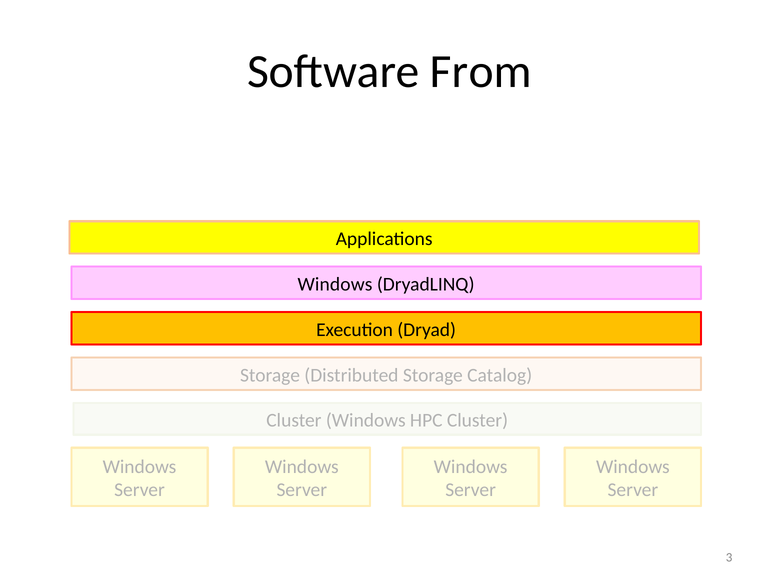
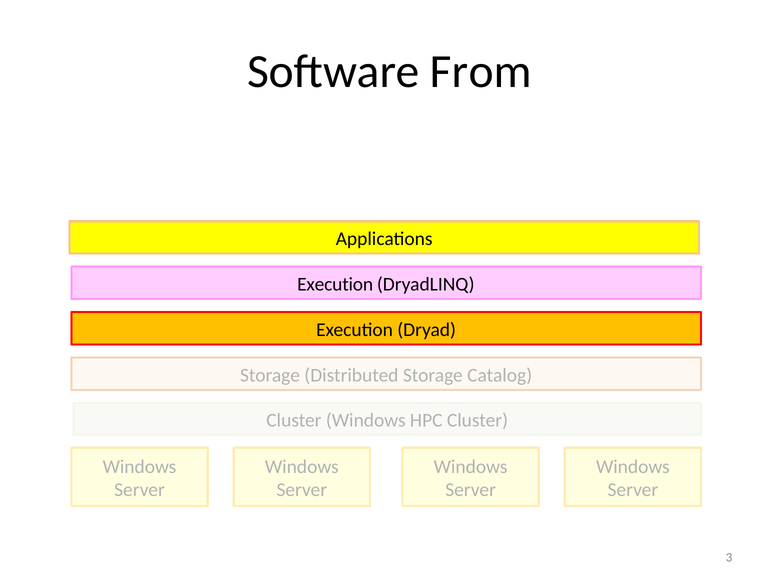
Windows: Windows -> Execution (335, 284)
